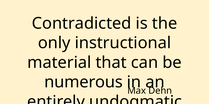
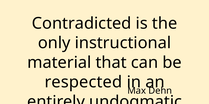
numerous: numerous -> respected (83, 82)
